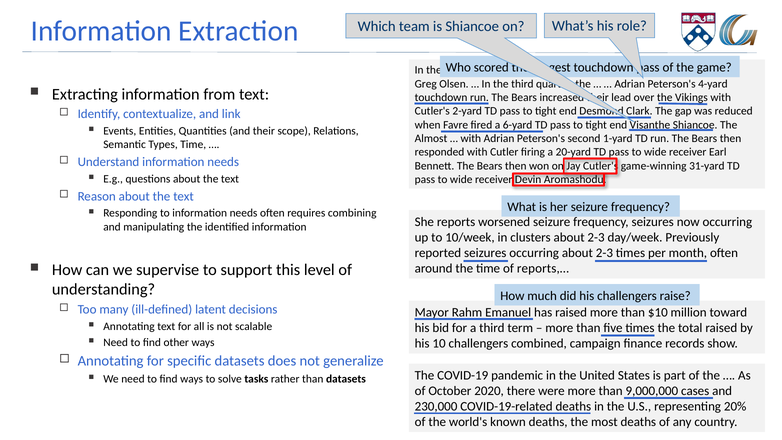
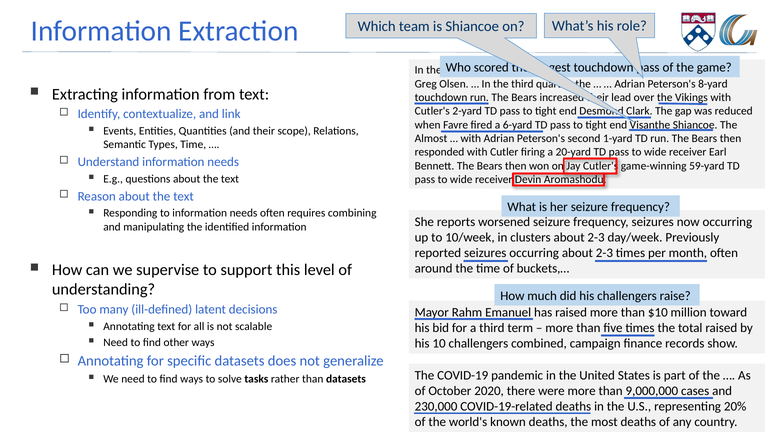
4-yard: 4-yard -> 8-yard (713, 84)
31-yard: 31-yard -> 59-yard (707, 166)
reports,…: reports,… -> buckets,… (543, 269)
